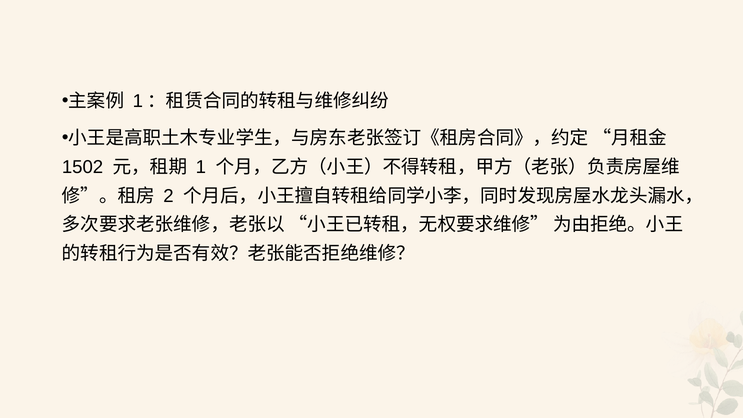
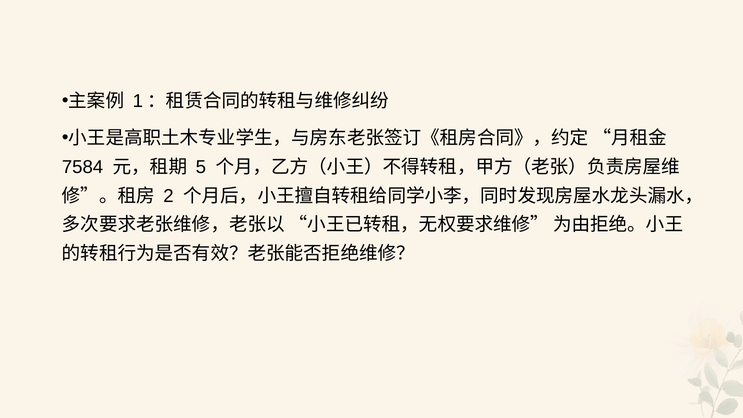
1502: 1502 -> 7584 (83, 167)
1: 1 -> 5 (201, 167)
